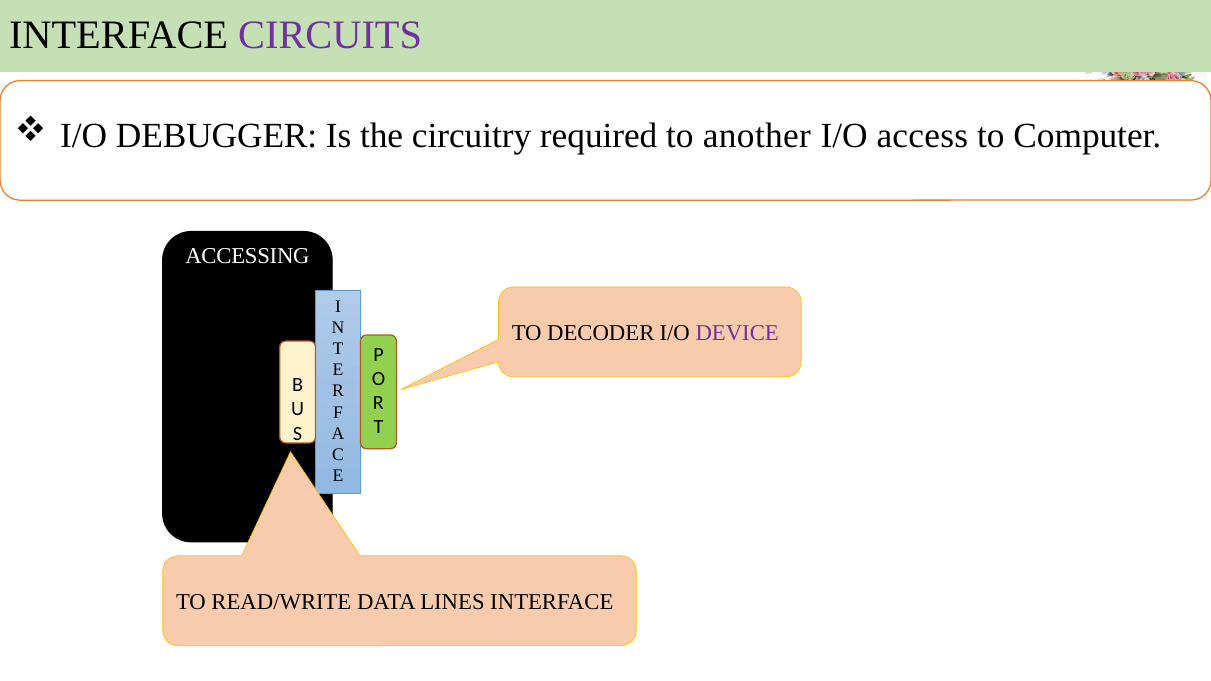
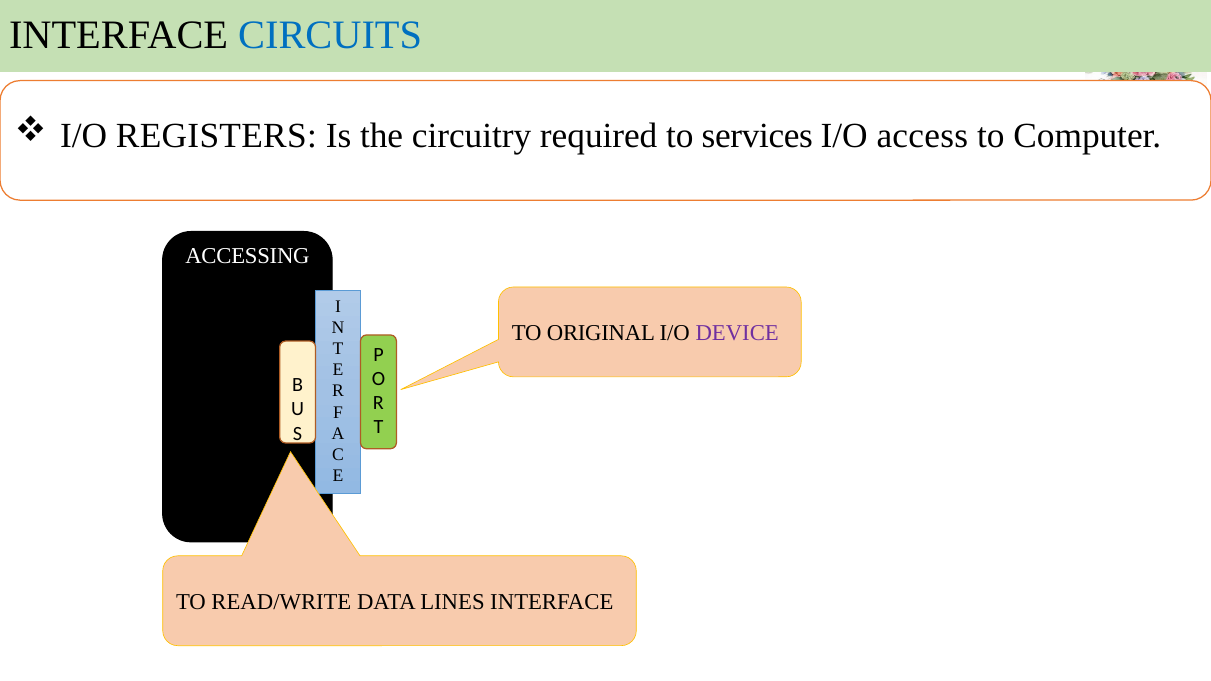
CIRCUITS colour: purple -> blue (330, 35)
DEBUGGER: DEBUGGER -> REGISTERS (216, 136)
another: another -> services (757, 136)
DECODER: DECODER -> ORIGINAL (601, 334)
